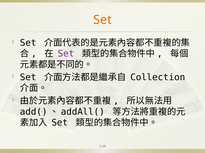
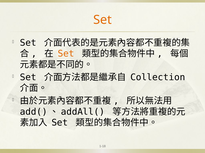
Set colour: purple -> orange (66, 54)
